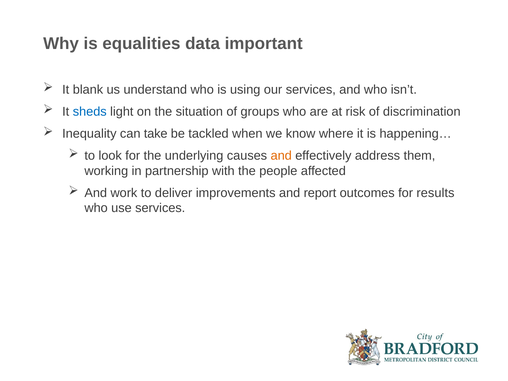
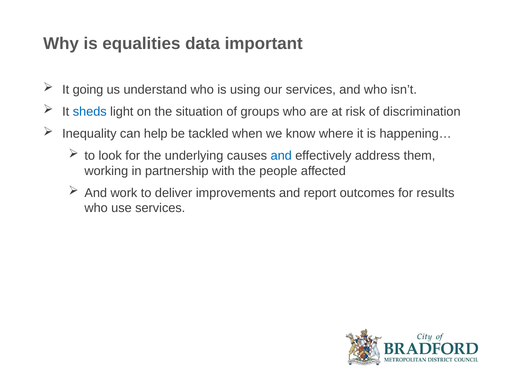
blank: blank -> going (88, 90)
take: take -> help (156, 134)
and colour: orange -> blue (281, 156)
